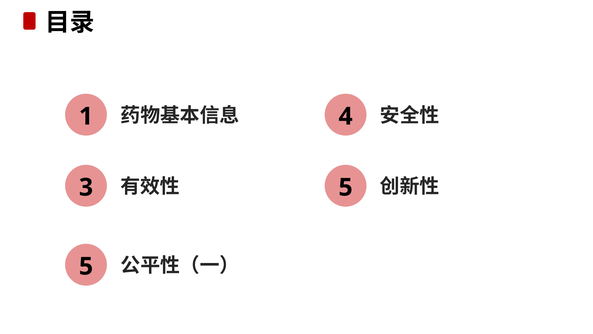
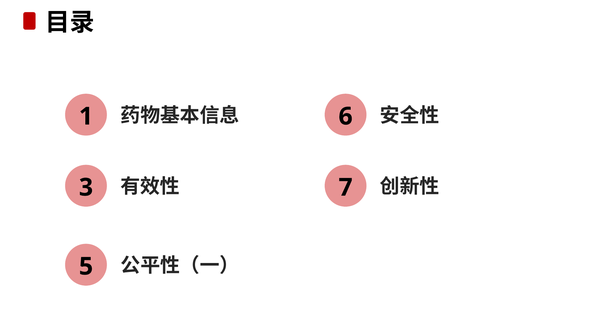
4: 4 -> 6 (346, 116)
3 5: 5 -> 7 (346, 187)
